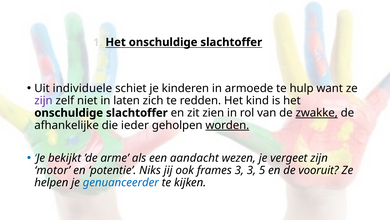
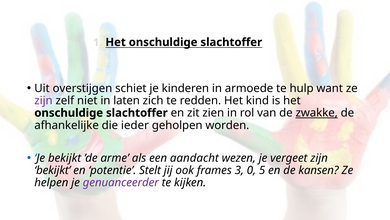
individuele: individuele -> overstijgen (82, 88)
worden underline: present -> none (227, 125)
motor: motor -> bekijkt (52, 170)
Niks: Niks -> Stelt (150, 170)
3 3: 3 -> 0 (251, 170)
vooruit: vooruit -> kansen (319, 170)
genuanceerder colour: blue -> purple (121, 182)
